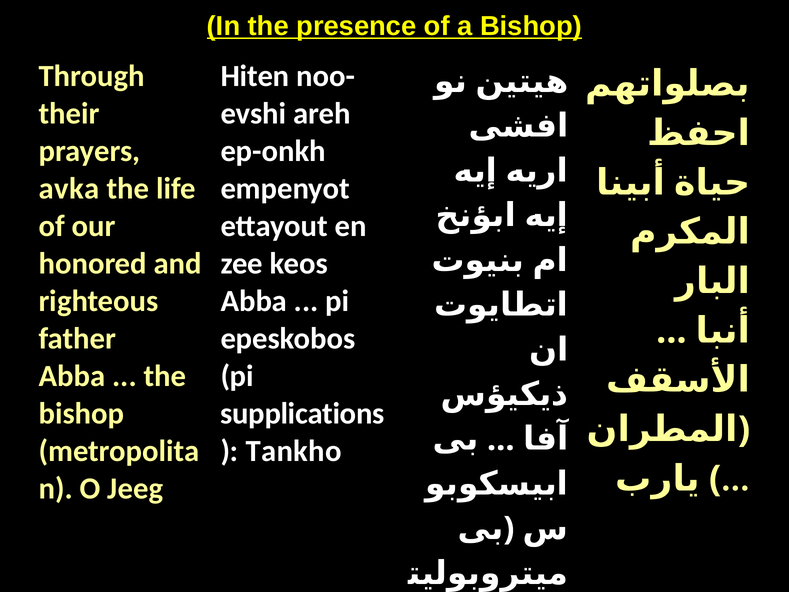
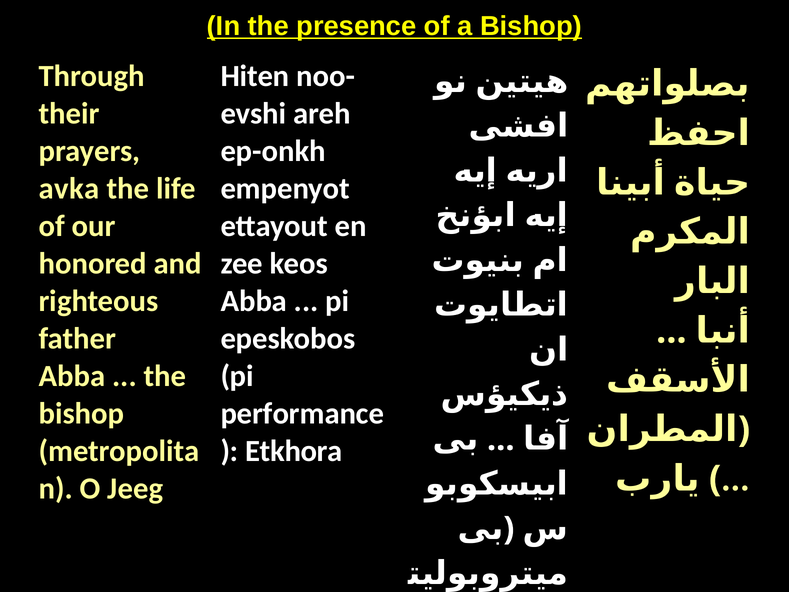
supplications: supplications -> performance (302, 414)
Tankho: Tankho -> Etkhora (294, 451)
